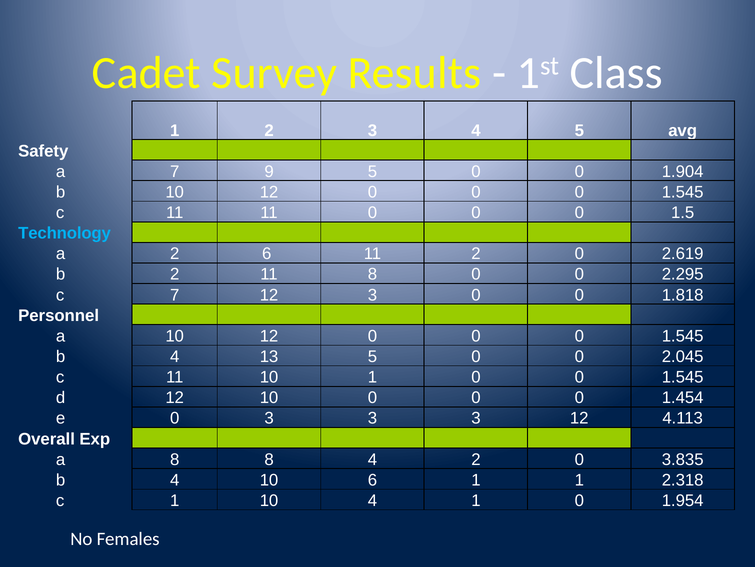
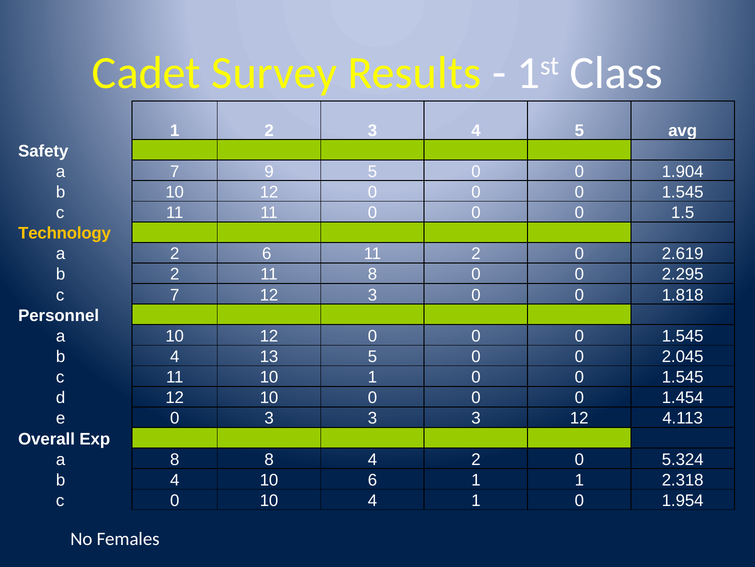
Technology colour: light blue -> yellow (65, 233)
3.835: 3.835 -> 5.324 (683, 459)
c 1: 1 -> 0 (175, 500)
